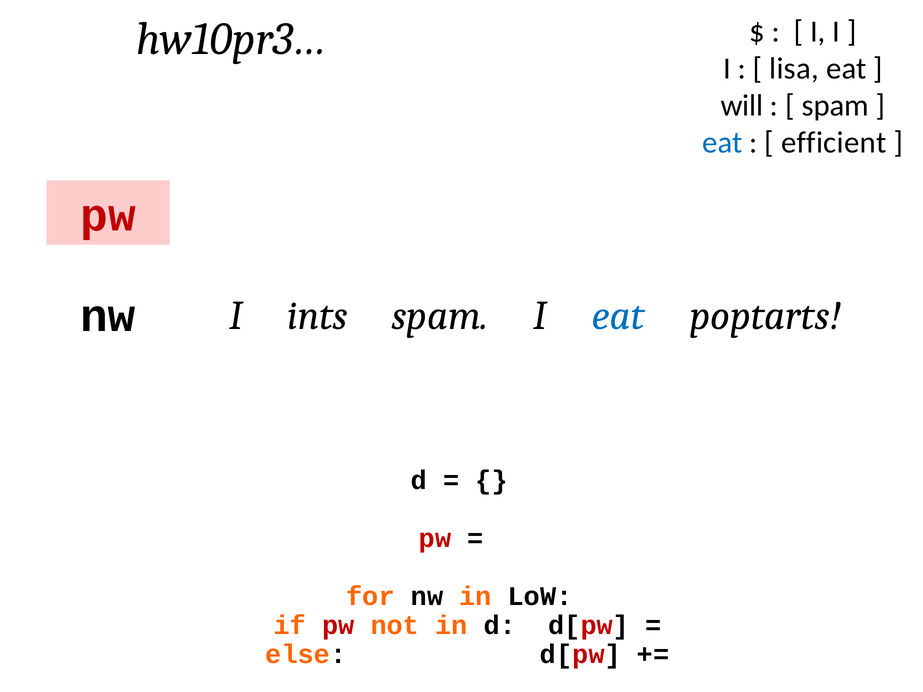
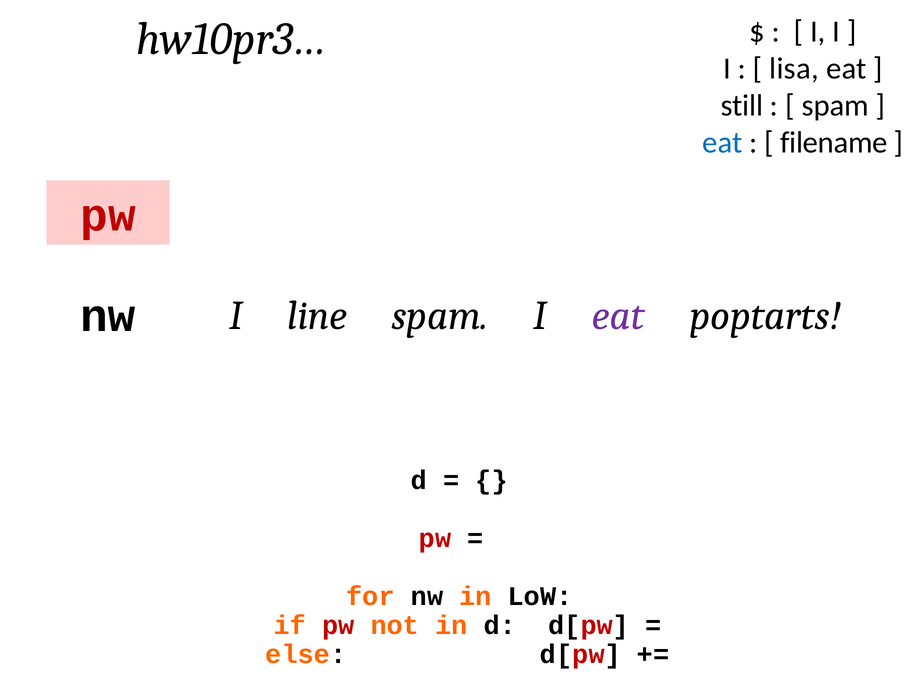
will: will -> still (742, 106)
efficient: efficient -> filename (834, 142)
ints: ints -> line (317, 316)
eat colour: blue -> purple (618, 316)
